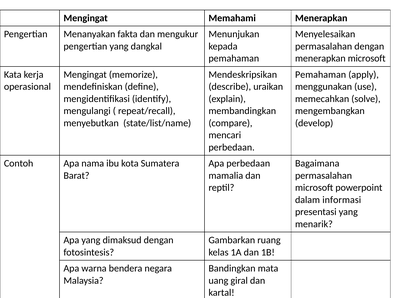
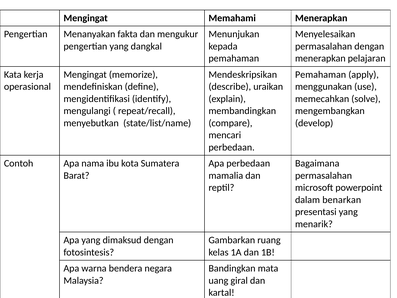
menerapkan microsoft: microsoft -> pelajaran (367, 58)
informasi: informasi -> benarkan (342, 200)
